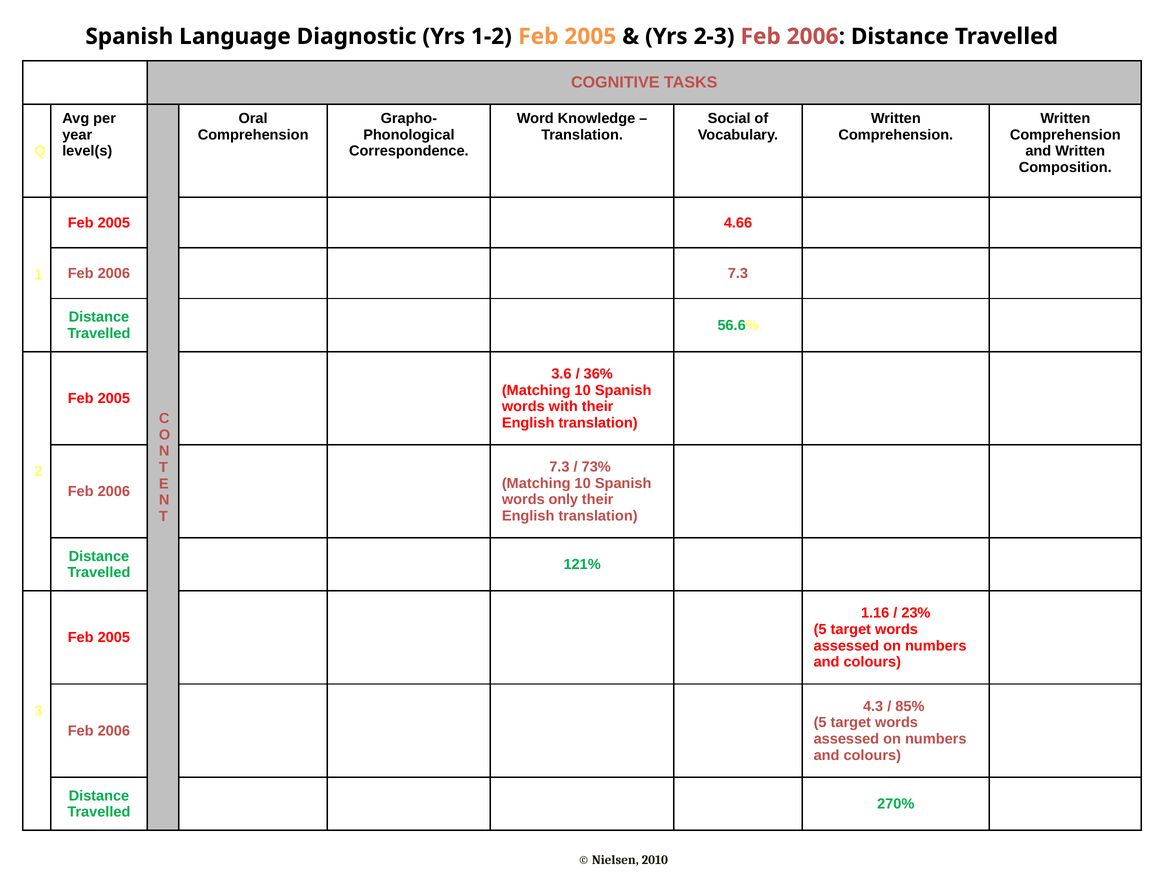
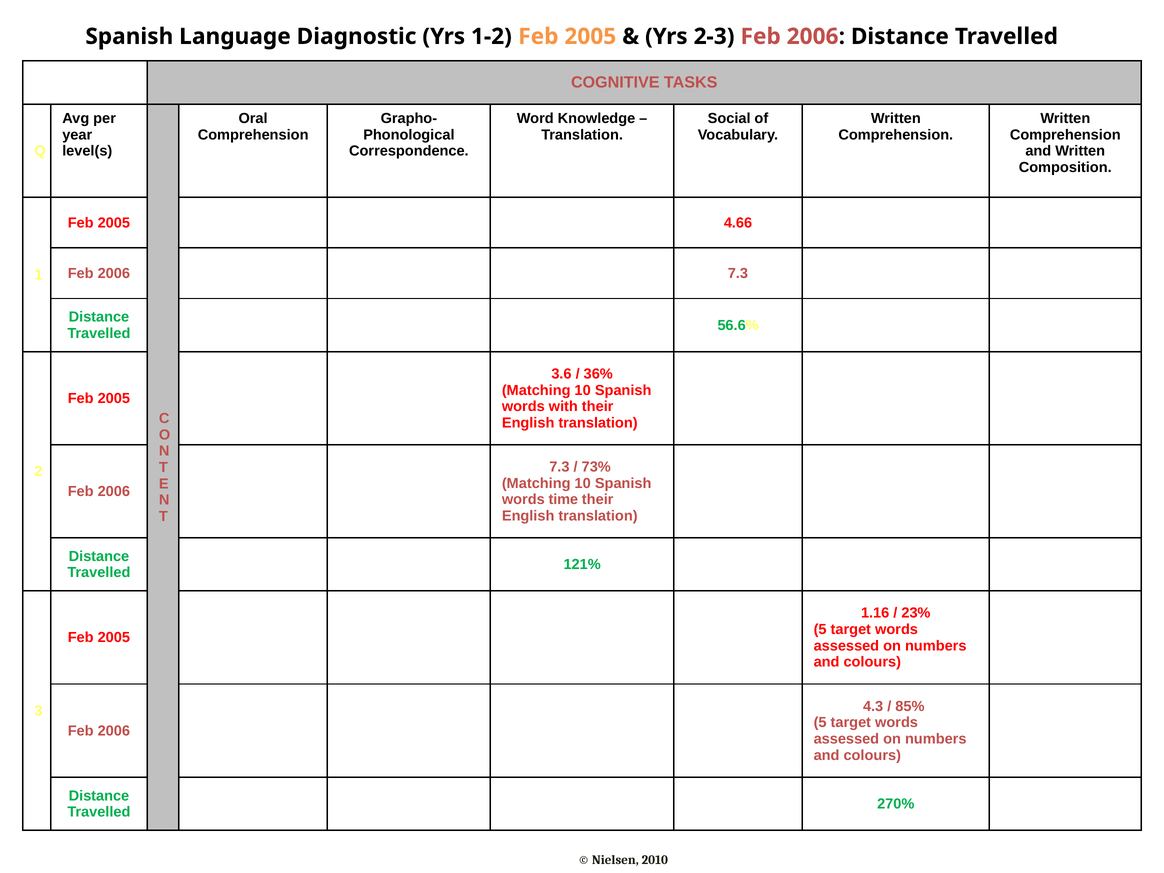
only: only -> time (563, 500)
